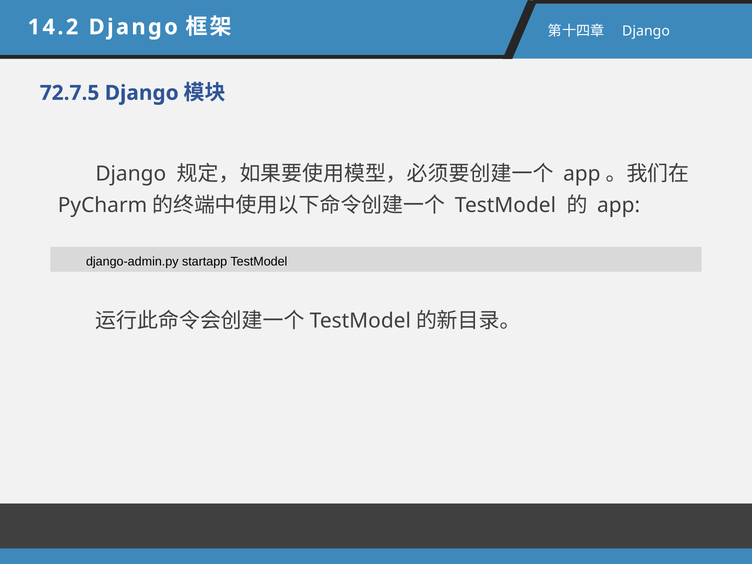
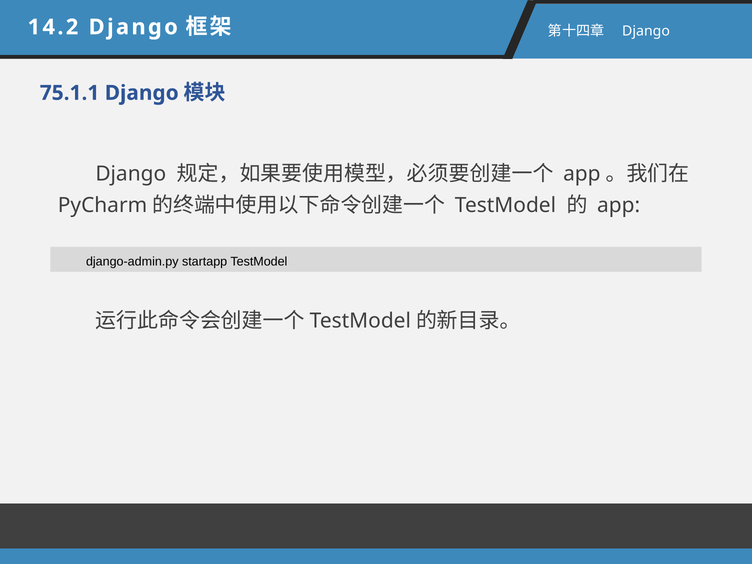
72.7.5: 72.7.5 -> 75.1.1 (70, 93)
